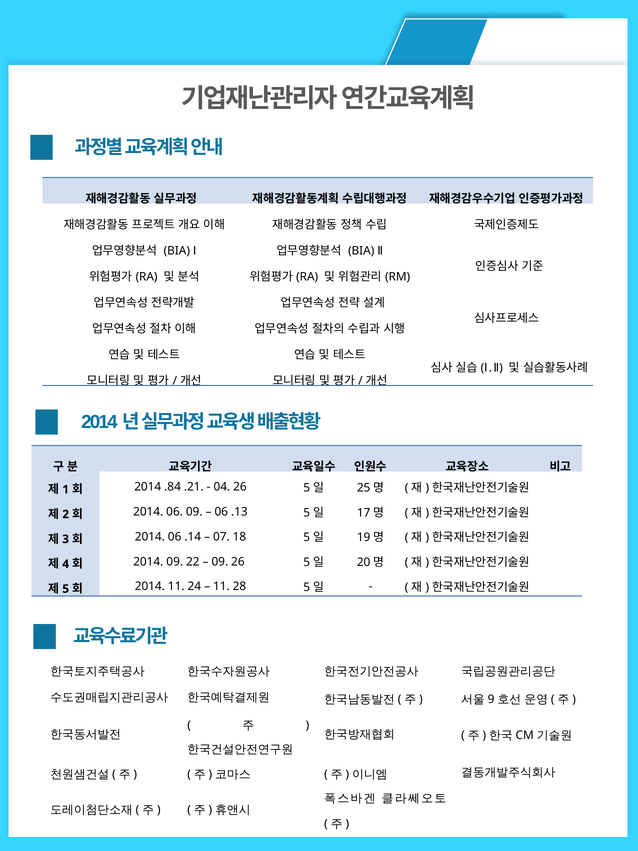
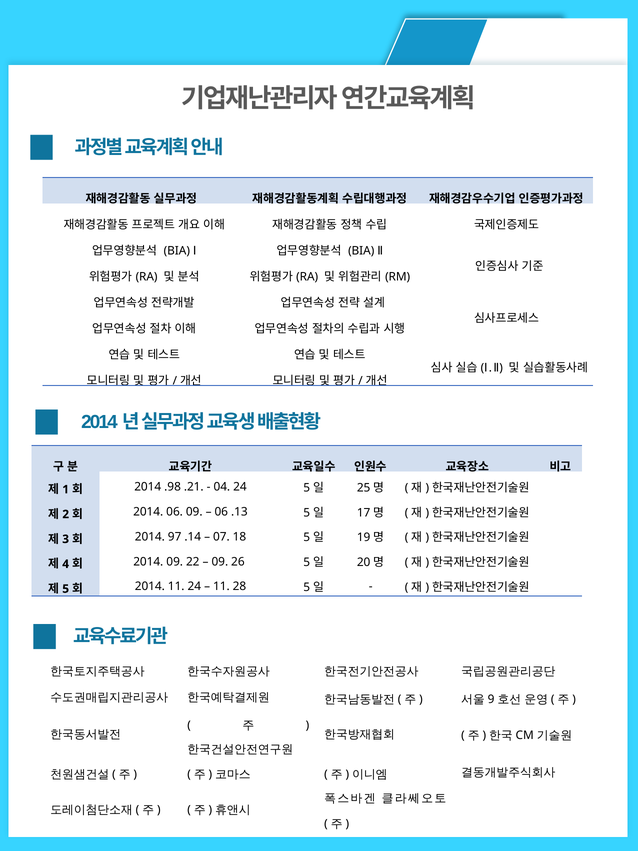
.84: .84 -> .98 (173, 487)
04 26: 26 -> 24 (240, 487)
06: 06 -> 97 (175, 537)
